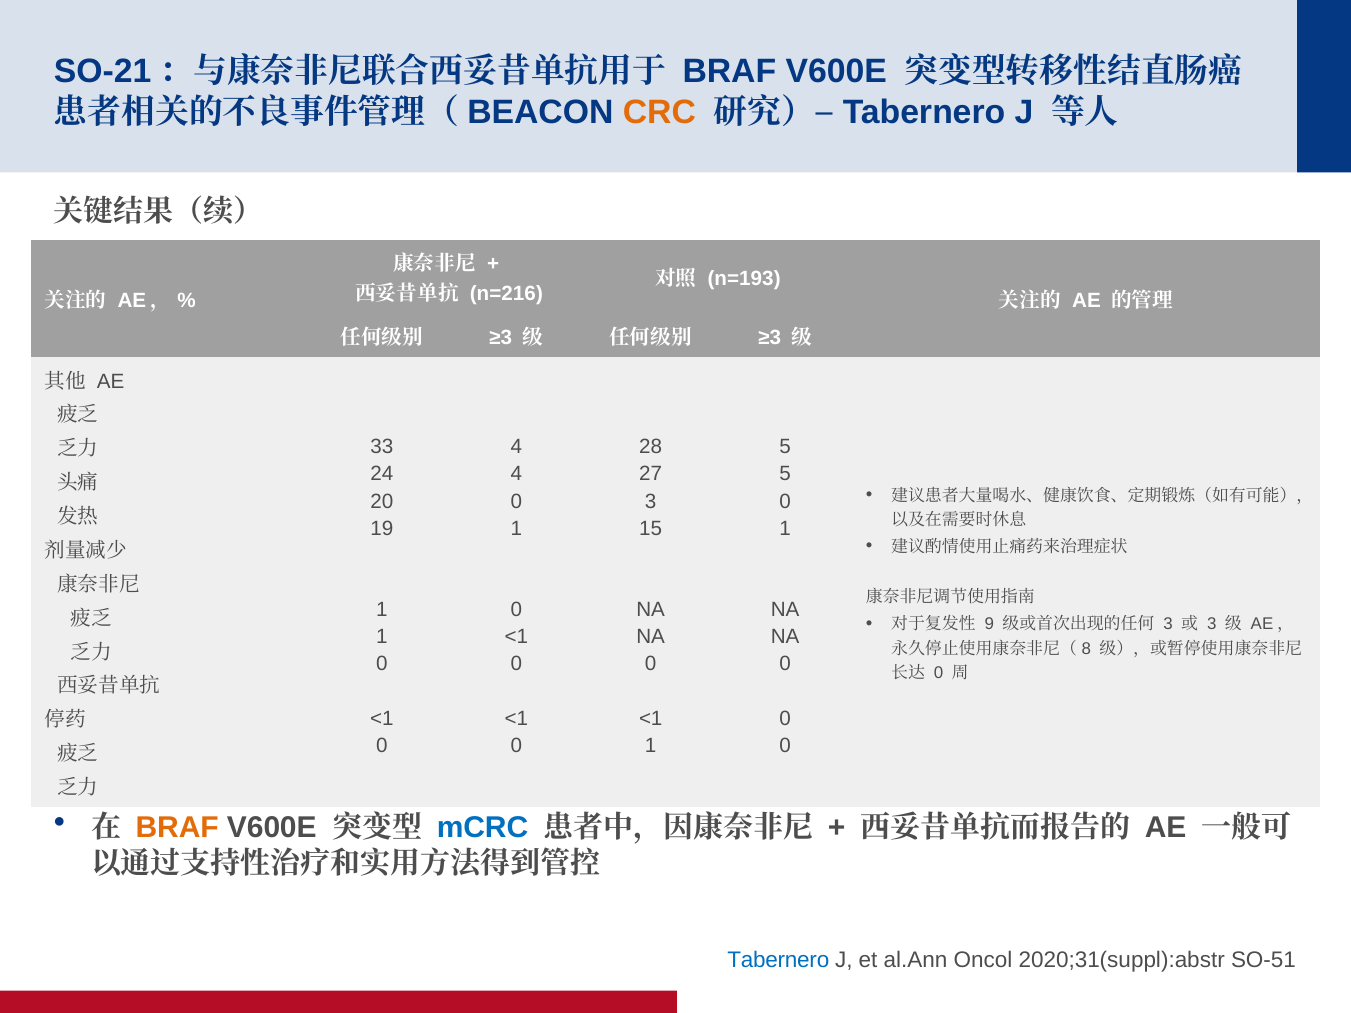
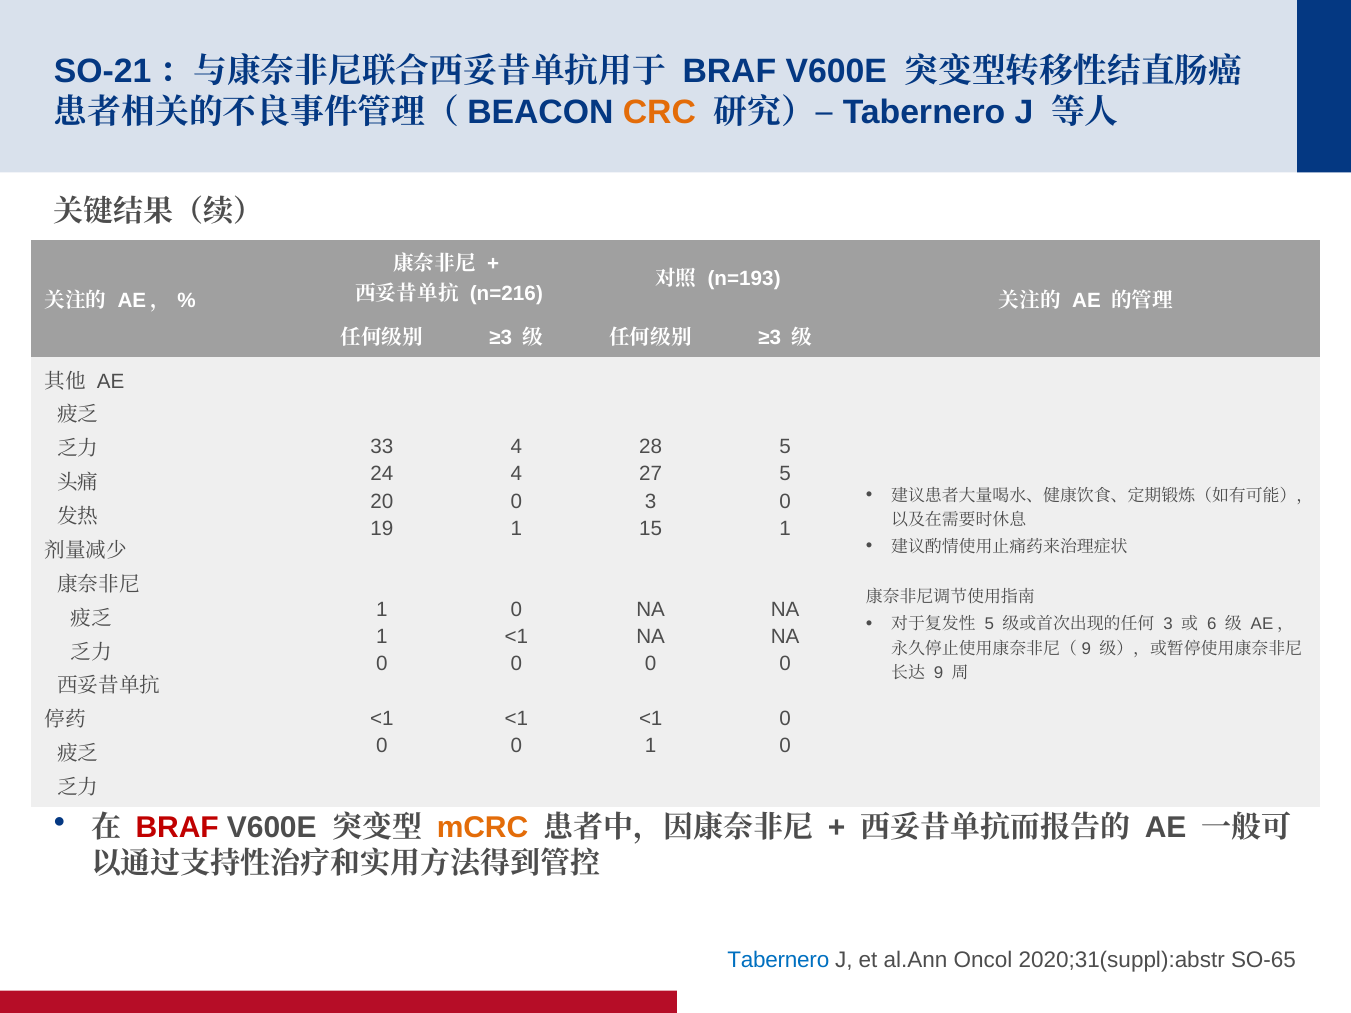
9: 9 -> 5 (989, 624)
3: 3 -> 6 (1212, 624)
8: 8 -> 9 (1086, 649)
0: 0 -> 9 (939, 673)
BRAF colour: orange -> red (177, 828)
mCRC colour: blue -> orange (483, 828)
SO-51: SO-51 -> SO-65 (1263, 961)
